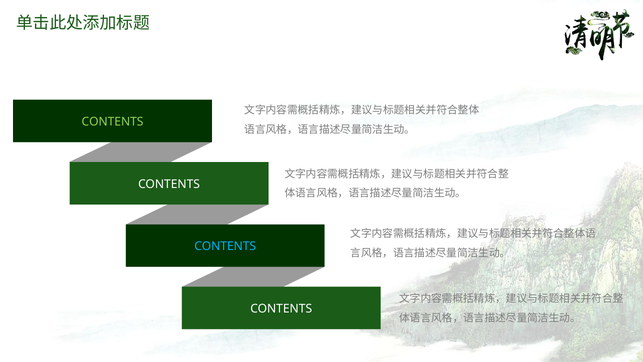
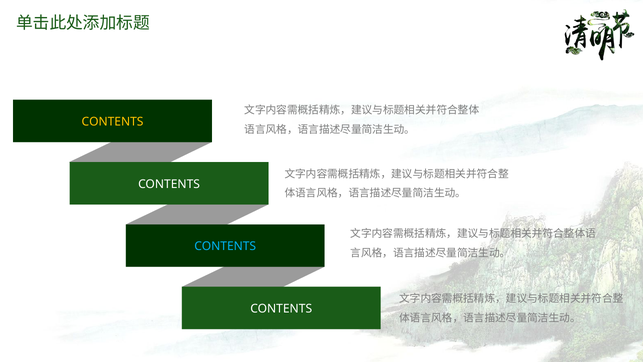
CONTENTS colour: light green -> yellow (113, 122)
